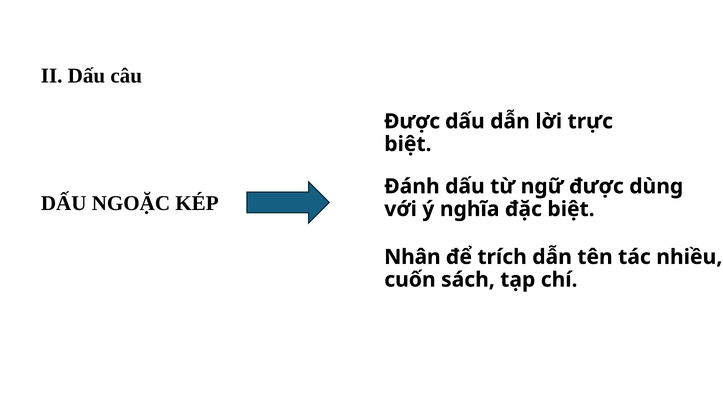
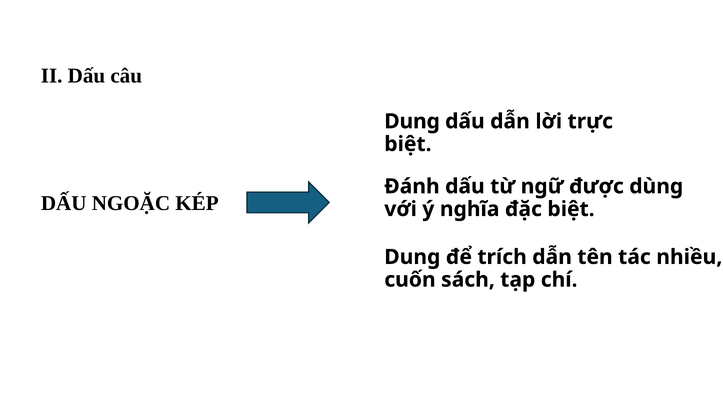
Được: Được -> Dung (412, 122)
Nhân: Nhân -> Dung (412, 257)
